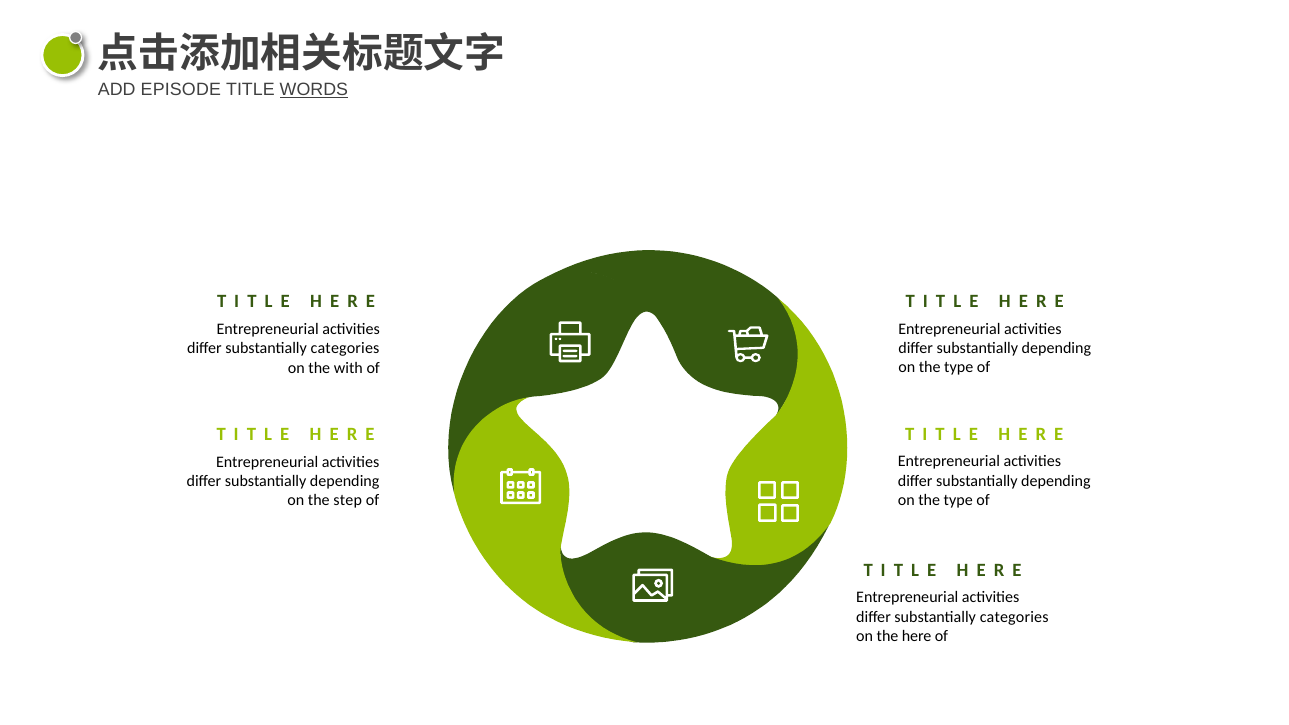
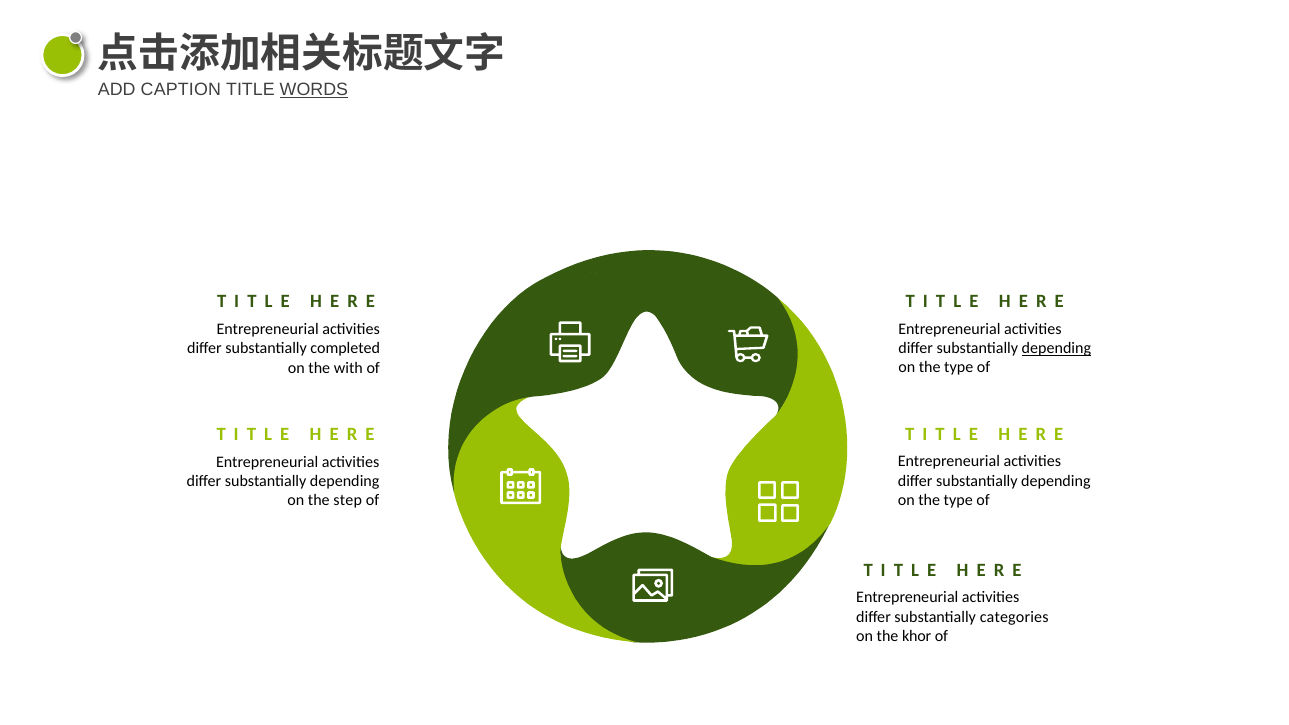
EPISODE: EPISODE -> CAPTION (181, 90)
depending underline: none -> present (1056, 348)
categories: categories -> completed (345, 349)
here: here -> khor (917, 636)
